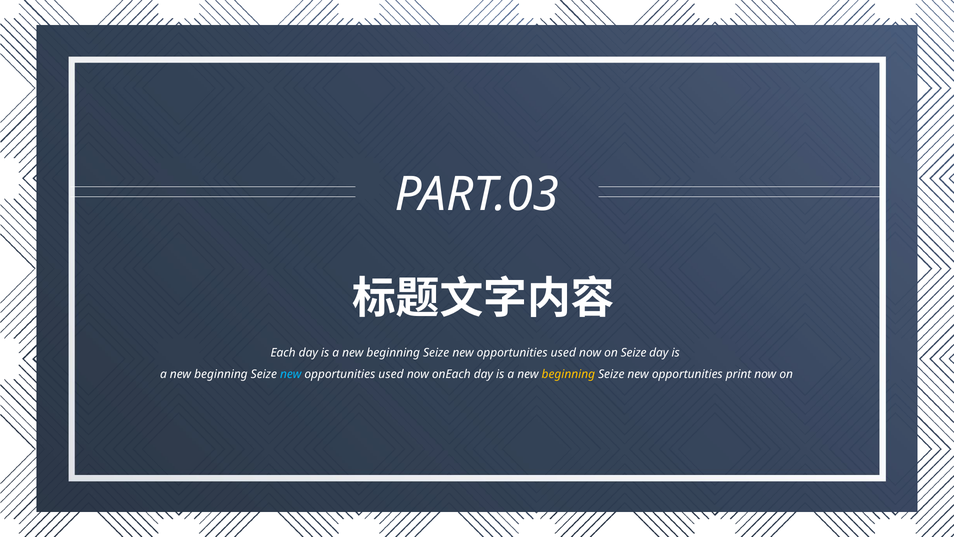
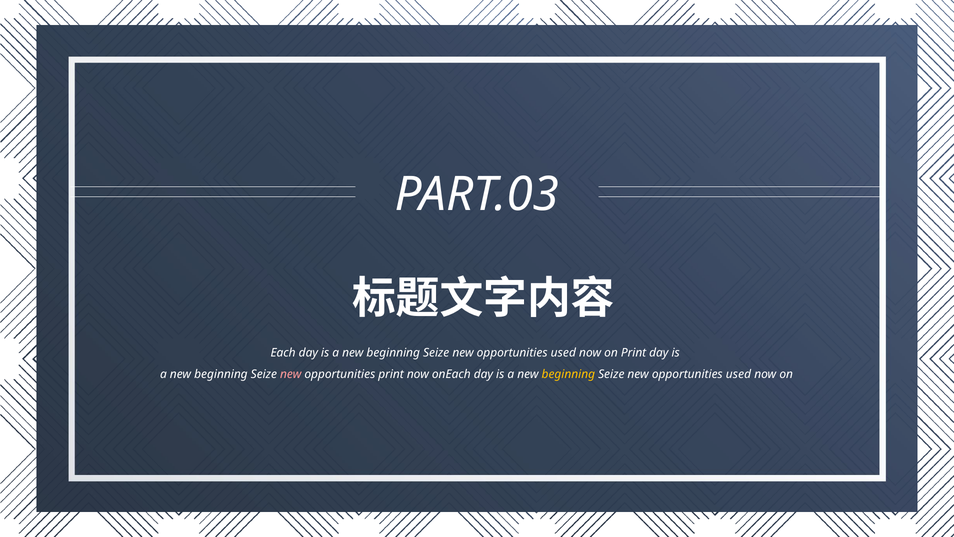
on Seize: Seize -> Print (634, 353)
new colour: light blue -> pink (291, 374)
used: used -> print (391, 374)
print: print -> used (738, 374)
